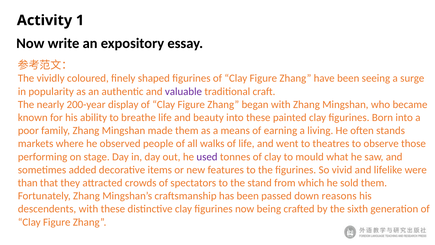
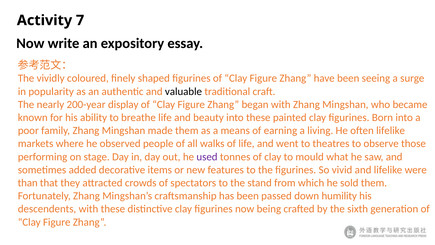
1: 1 -> 7 (80, 20)
valuable colour: purple -> black (183, 91)
often stands: stands -> lifelike (391, 130)
reasons: reasons -> humility (339, 196)
